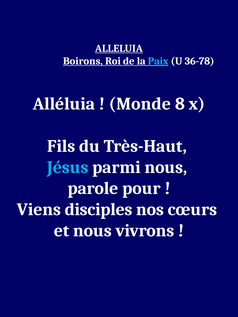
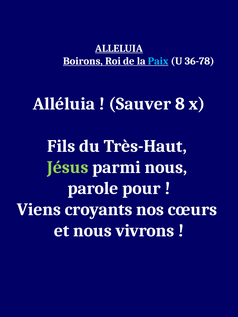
Monde: Monde -> Sauver (140, 104)
Jésus colour: light blue -> light green (68, 167)
disciples: disciples -> croyants (99, 210)
